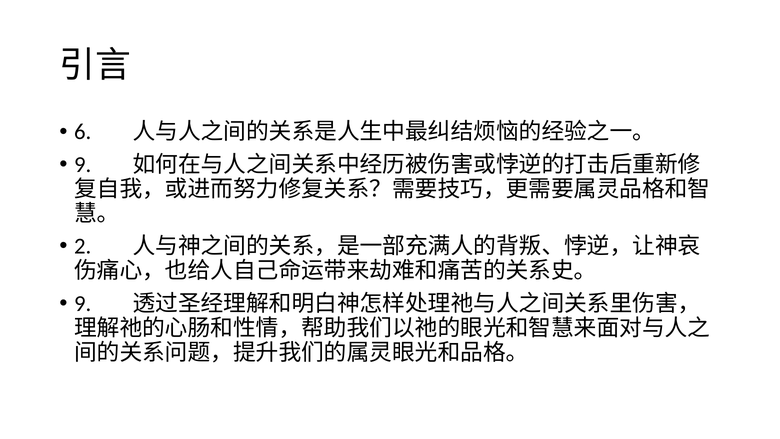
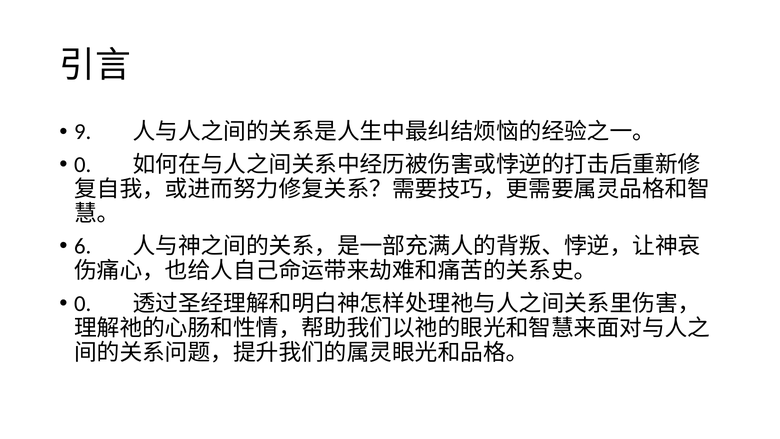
6: 6 -> 9 (83, 132)
9: 9 -> 0 (83, 164)
2: 2 -> 6 (83, 246)
9: 9 -> 0 (83, 303)
